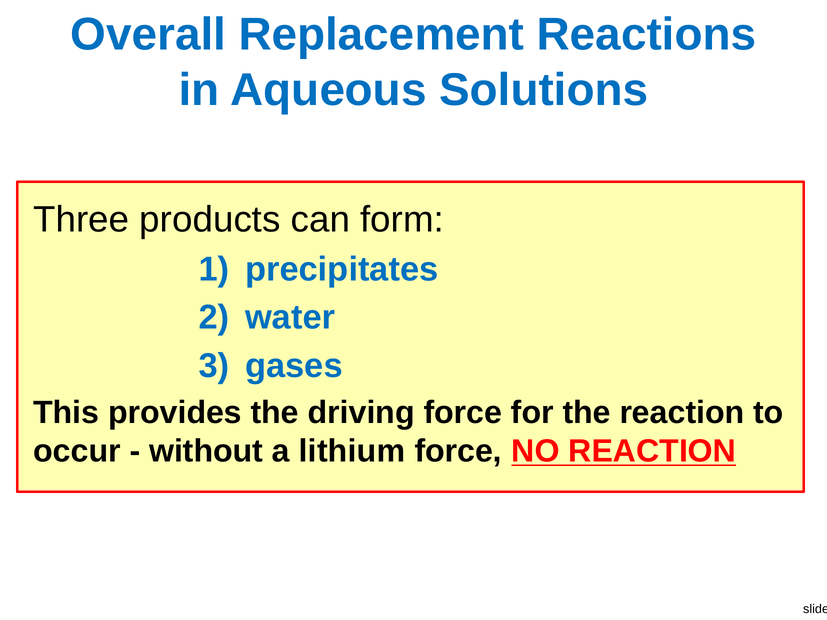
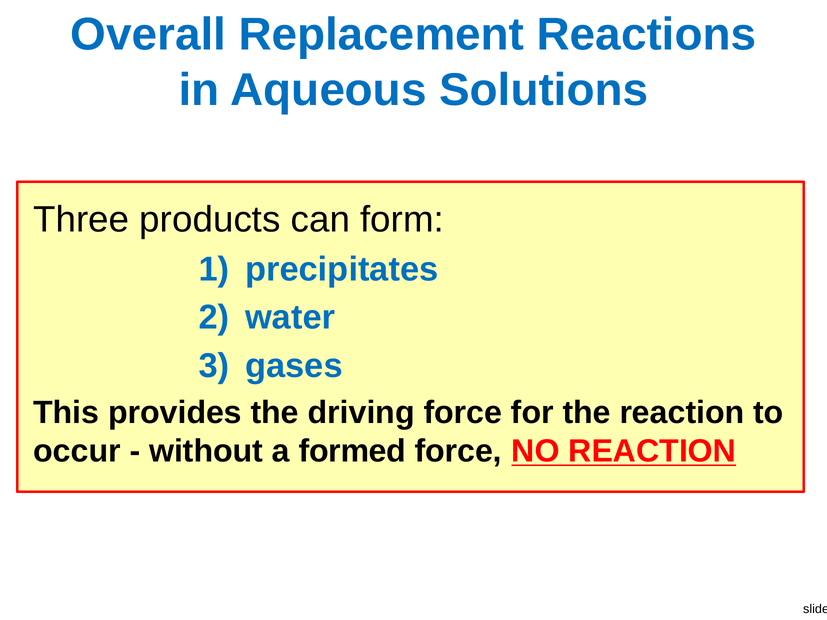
lithium: lithium -> formed (352, 451)
